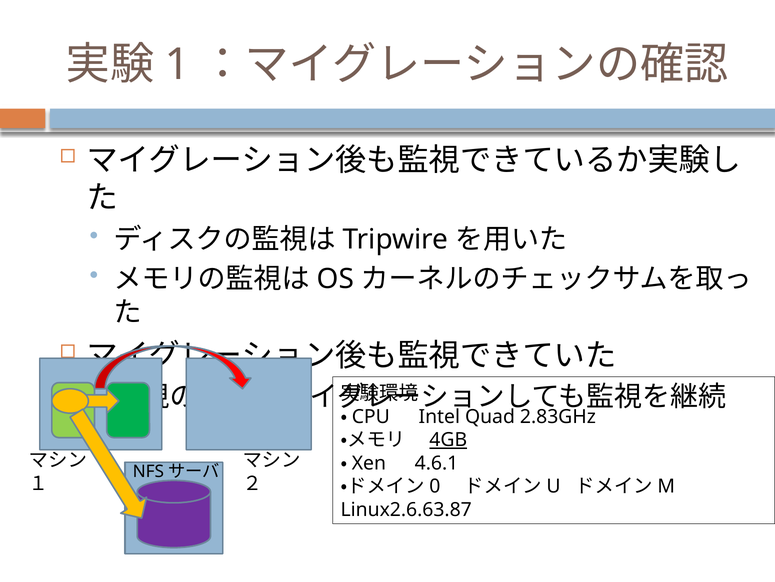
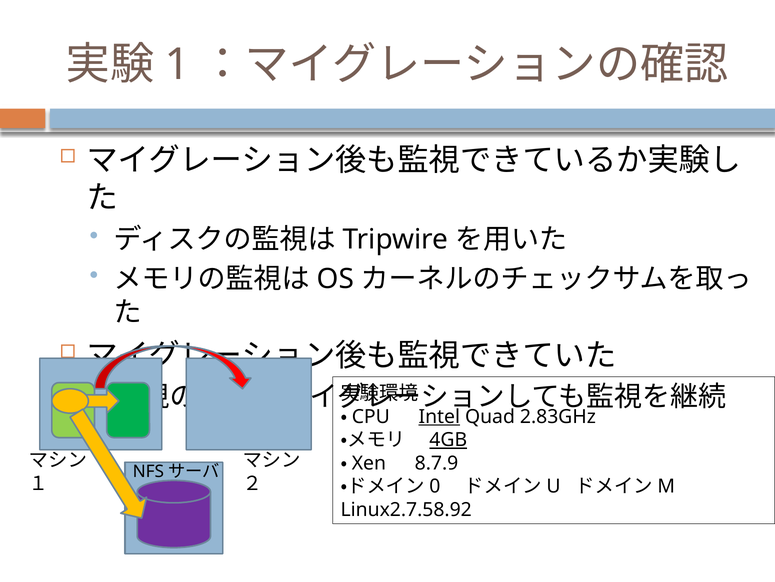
Intel underline: none -> present (439, 416)
4.6.1: 4.6.1 -> 8.7.9 (437, 463)
Linux2.6.63.87: Linux2.6.63.87 -> Linux2.7.58.92 (406, 509)
